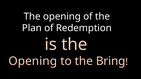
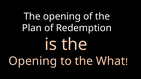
Bring: Bring -> What (111, 61)
